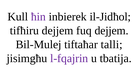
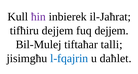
il-Jidħol: il-Jidħol -> il-Jaħrat (110, 17)
l-fqajrin colour: purple -> blue (69, 59)
tbatija: tbatija -> daħlet (116, 59)
